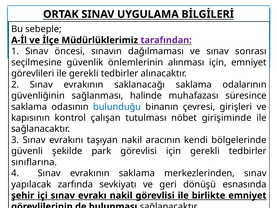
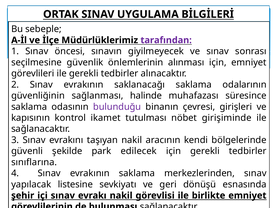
dağılmaması: dağılmaması -> giyilmeyecek (156, 51)
bulunduğu colour: blue -> purple (117, 107)
çalışan: çalışan -> ikamet (106, 118)
park görevlisi: görevlisi -> edilecek (139, 151)
zarfında: zarfında -> listesine (75, 184)
